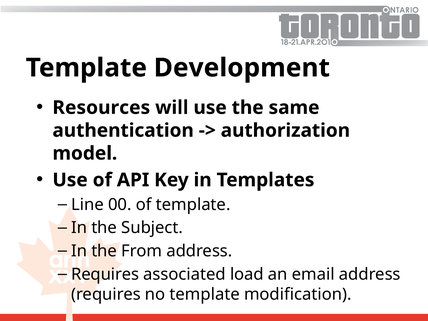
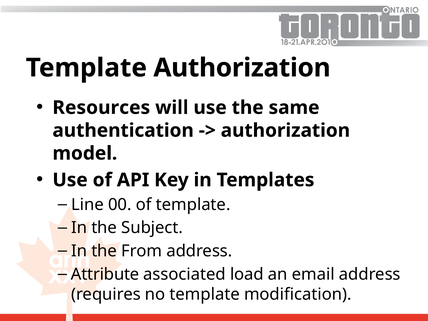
Template Development: Development -> Authorization (242, 68)
Requires: Requires -> Attribute (105, 274)
